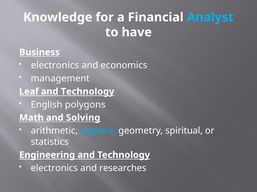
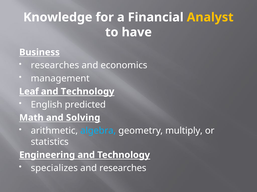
Analyst colour: light blue -> yellow (210, 17)
electronics: electronics -> researches (55, 66)
polygons: polygons -> predicted (85, 105)
spiritual: spiritual -> multiply (184, 131)
electronics: electronics -> specializes (54, 169)
